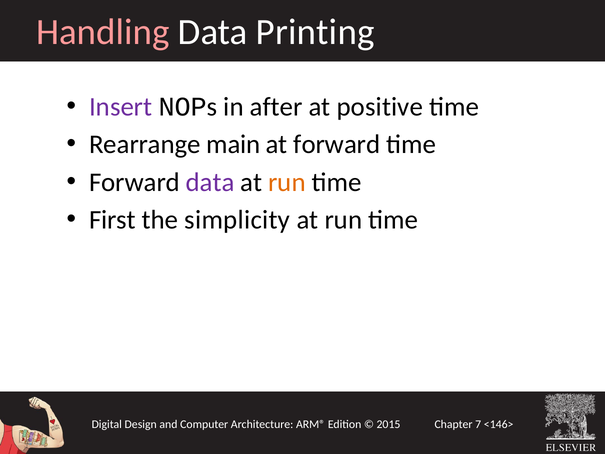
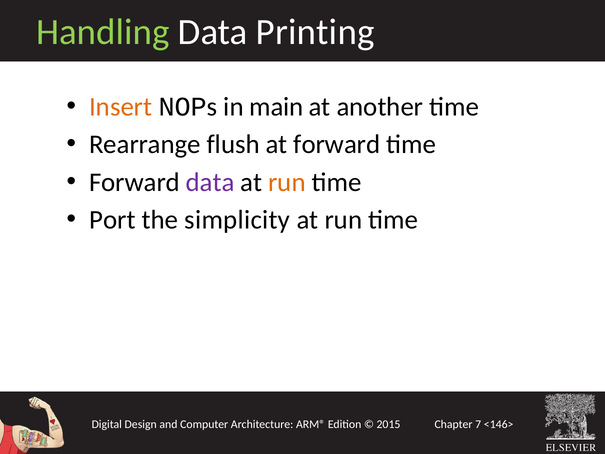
Handling colour: pink -> light green (103, 32)
Insert colour: purple -> orange (121, 107)
after: after -> main (276, 107)
positive: positive -> another (380, 107)
main: main -> flush (233, 144)
First: First -> Port (112, 220)
